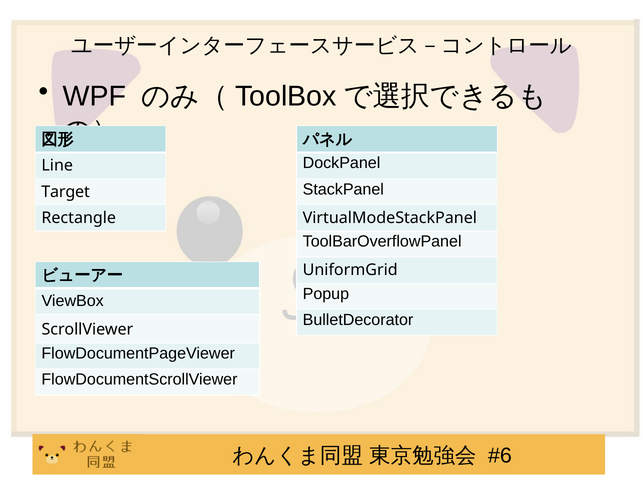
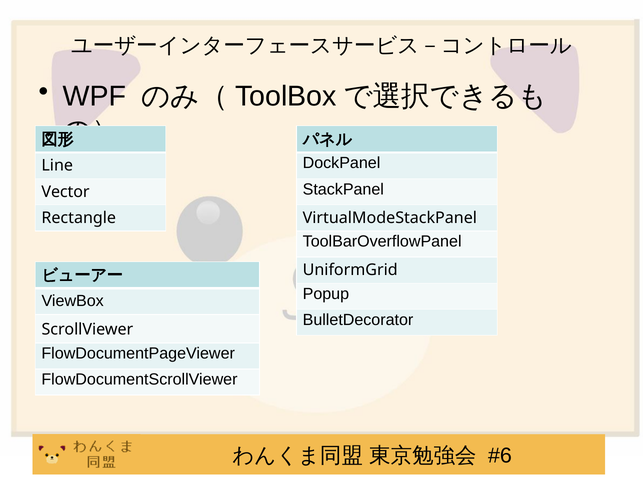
Target: Target -> Vector (66, 191)
